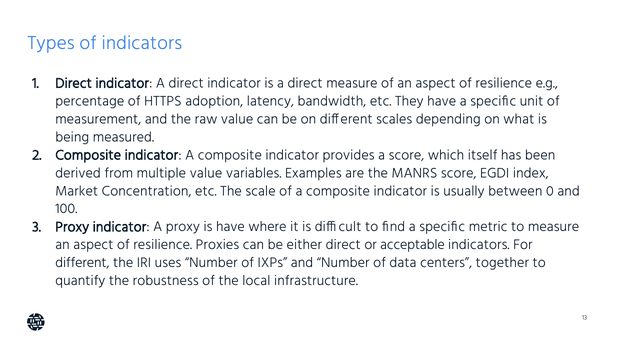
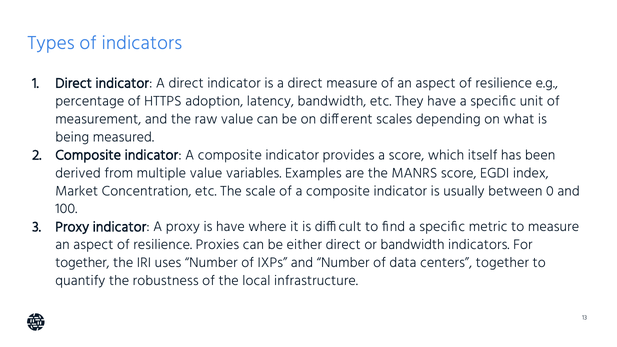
or acceptable: acceptable -> bandwidth (412, 245)
different: different -> together (82, 263)
